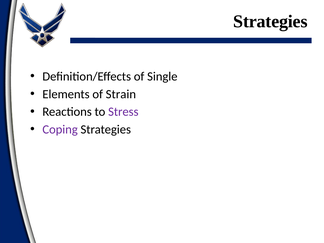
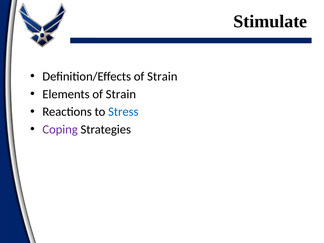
Strategies: Strategies -> Stimulate (270, 21)
Definition/Effects of Single: Single -> Strain (162, 76)
Stress colour: purple -> blue (123, 112)
